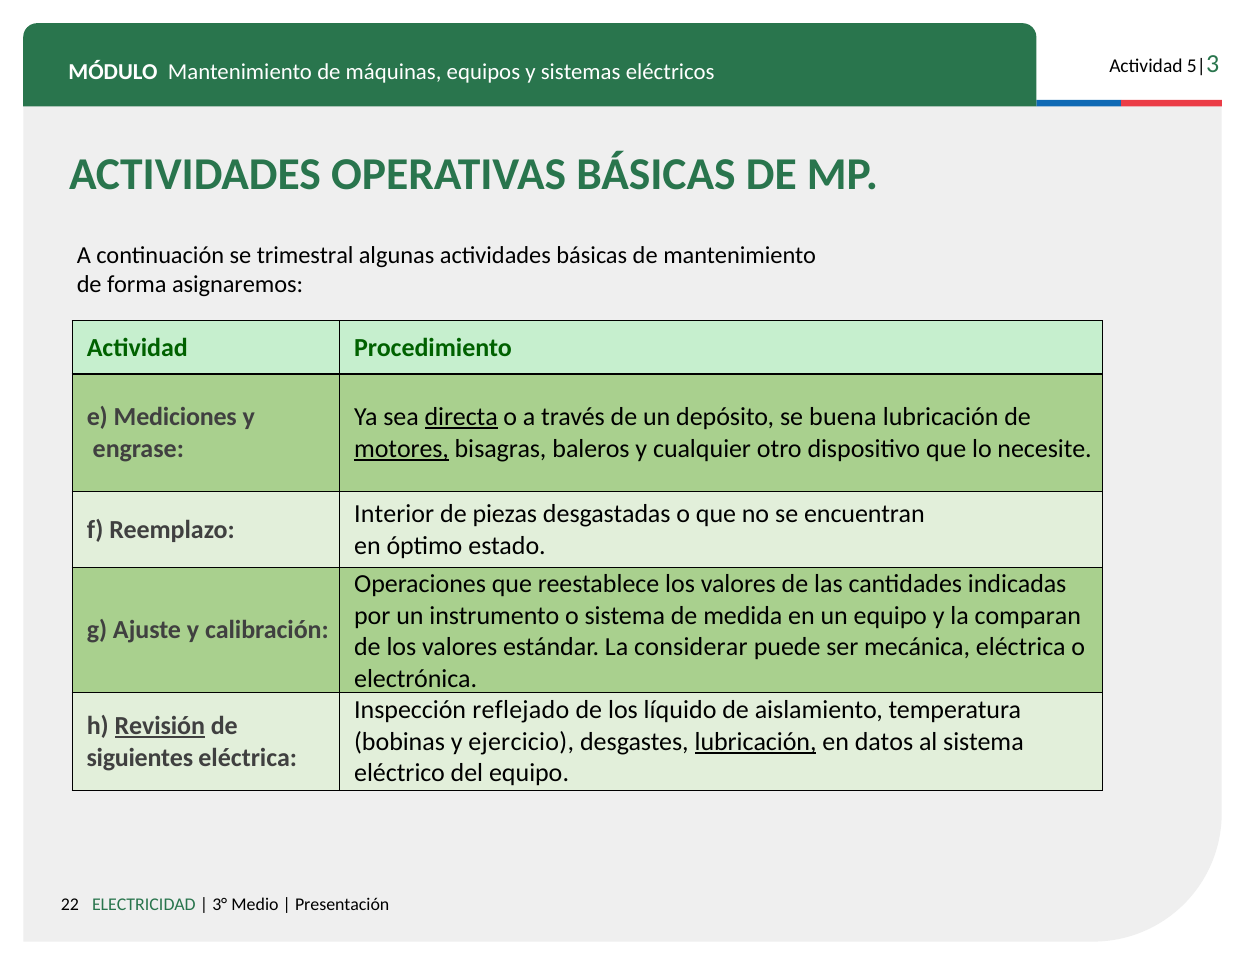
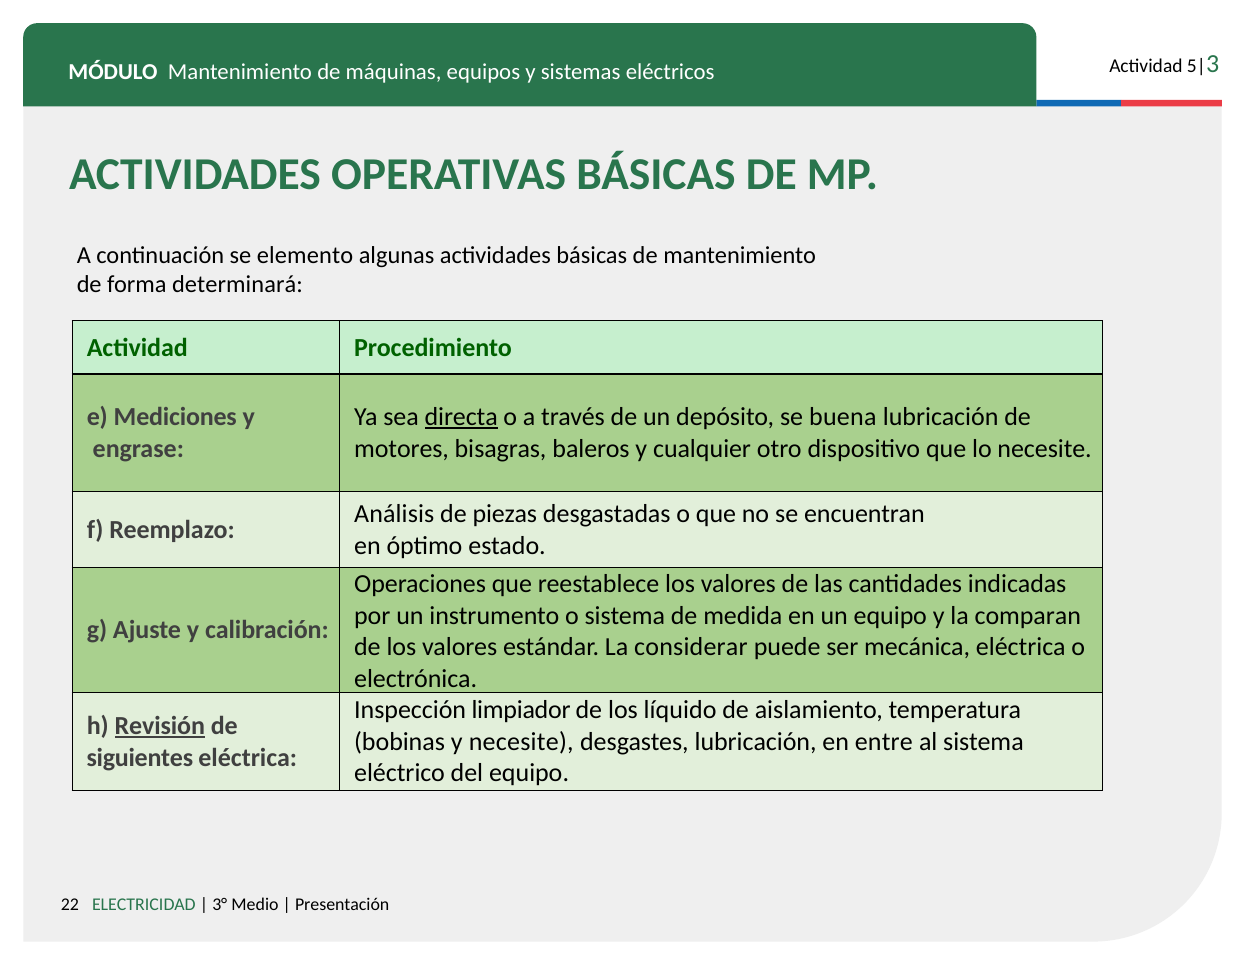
trimestral: trimestral -> elemento (305, 256)
asignaremos: asignaremos -> determinará (237, 285)
motores underline: present -> none (402, 449)
Interior: Interior -> Análisis (394, 514)
reflejado: reflejado -> limpiador (521, 710)
y ejercicio: ejercicio -> necesite (521, 742)
lubricación underline: present -> none (756, 742)
datos: datos -> entre (884, 742)
